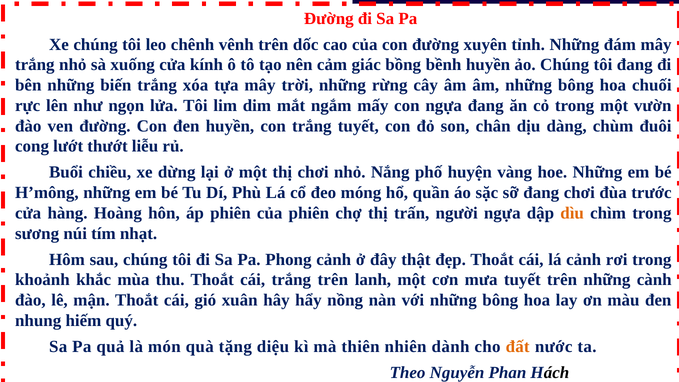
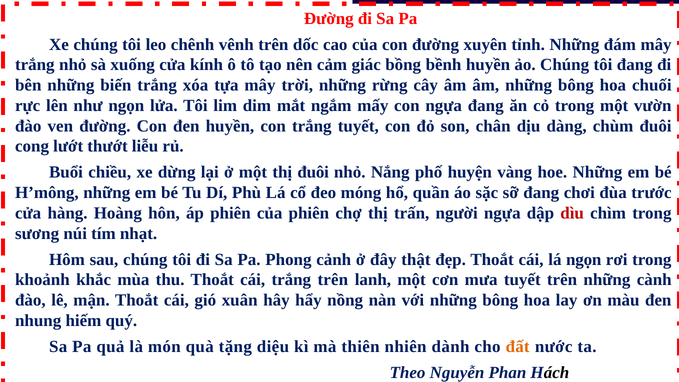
thị chơi: chơi -> đuôi (313, 172)
dìu colour: orange -> red (572, 213)
lá cảnh: cảnh -> ngọn (584, 259)
